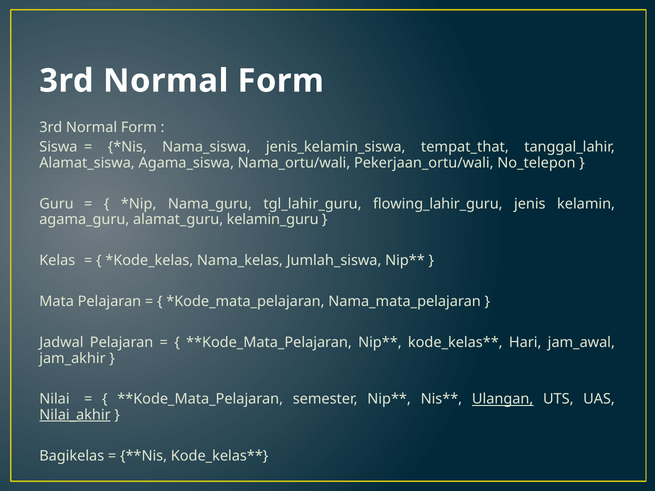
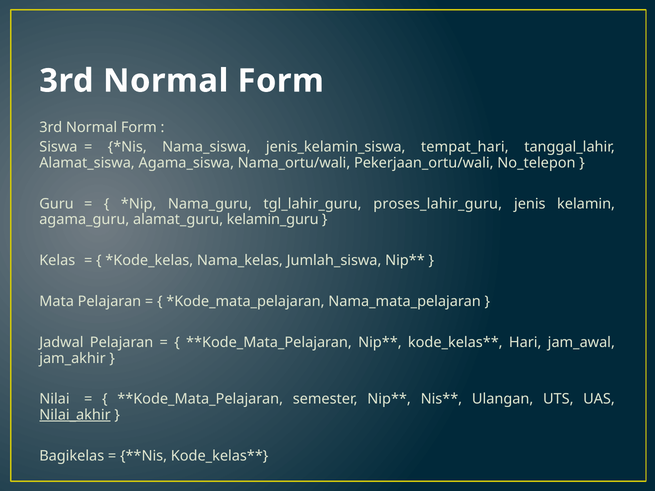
tempat_that: tempat_that -> tempat_hari (465, 147)
flowing_lahir_guru: flowing_lahir_guru -> proses_lahir_guru (438, 204)
Ulangan underline: present -> none (503, 399)
